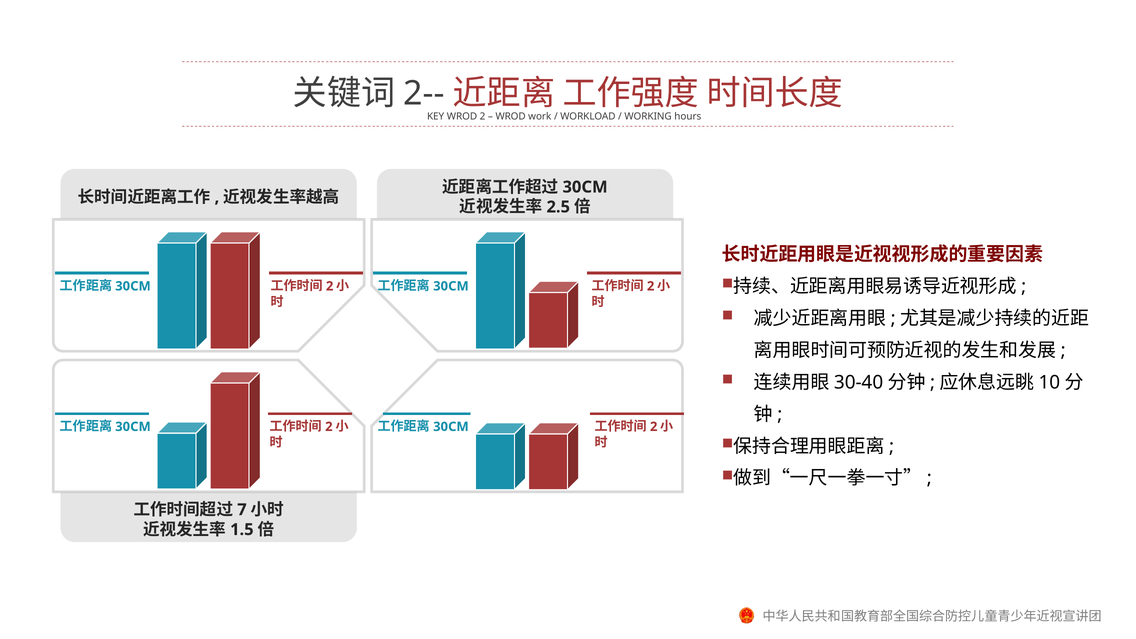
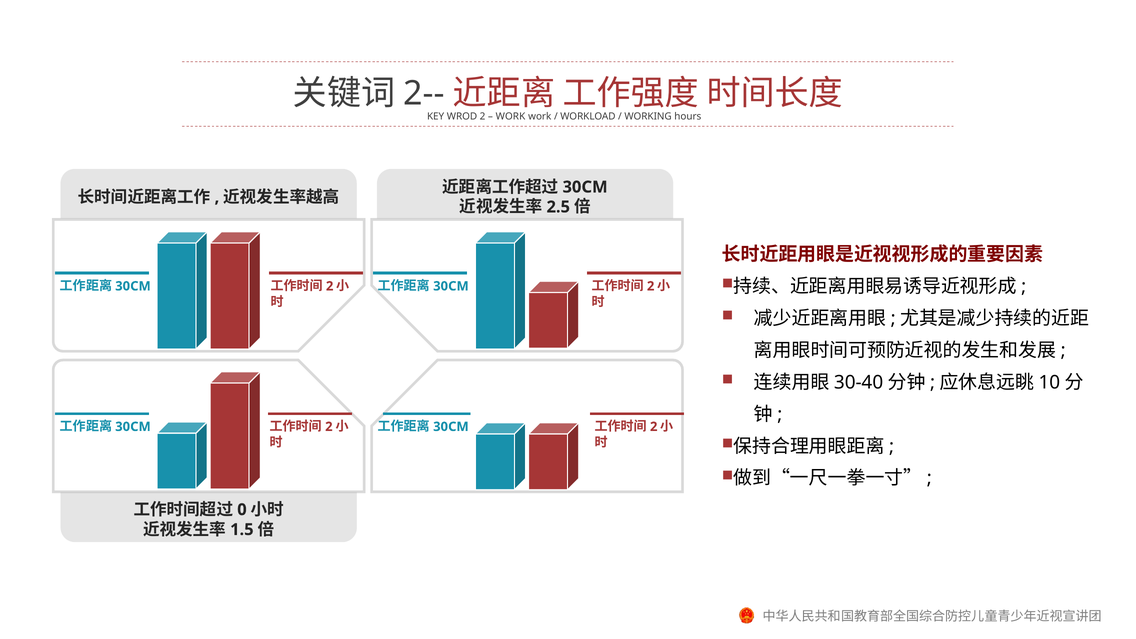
WROD: WROD -> WORK (510, 116)
7: 7 -> 0 (242, 510)
